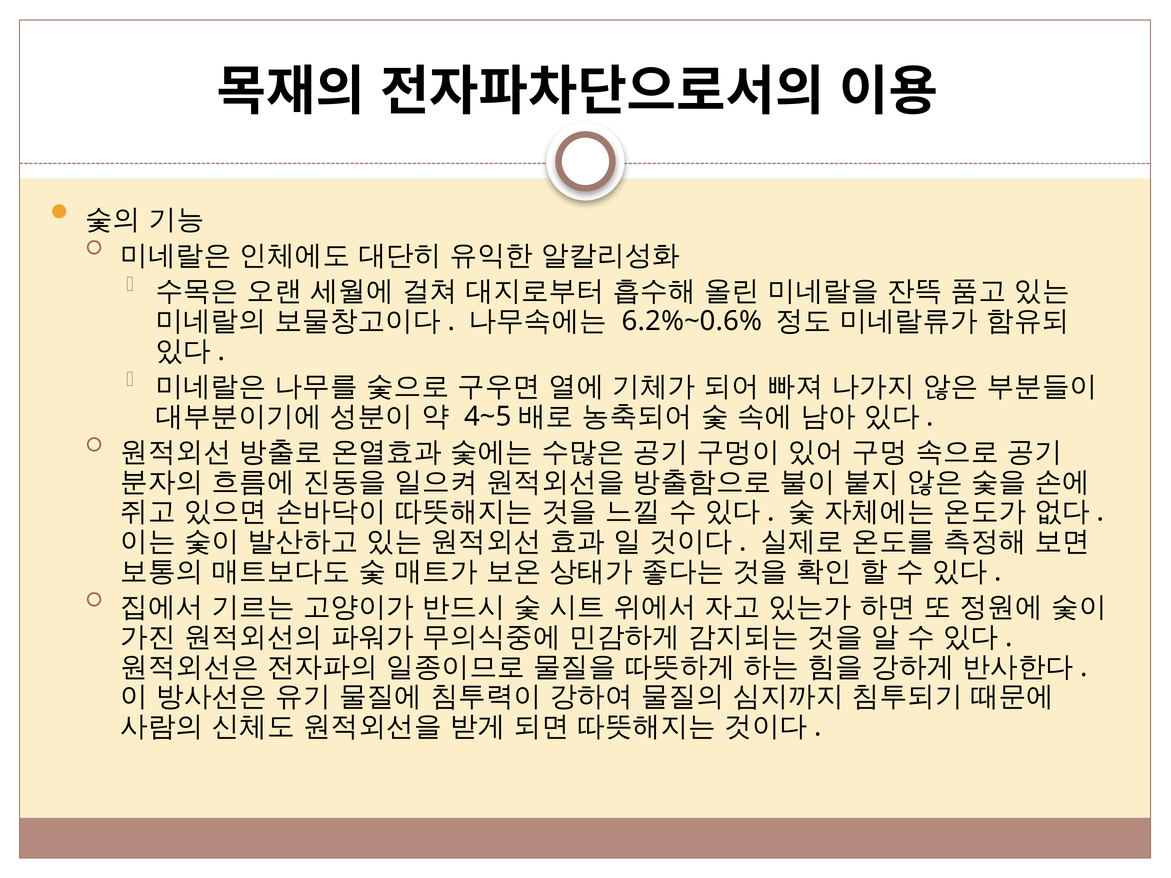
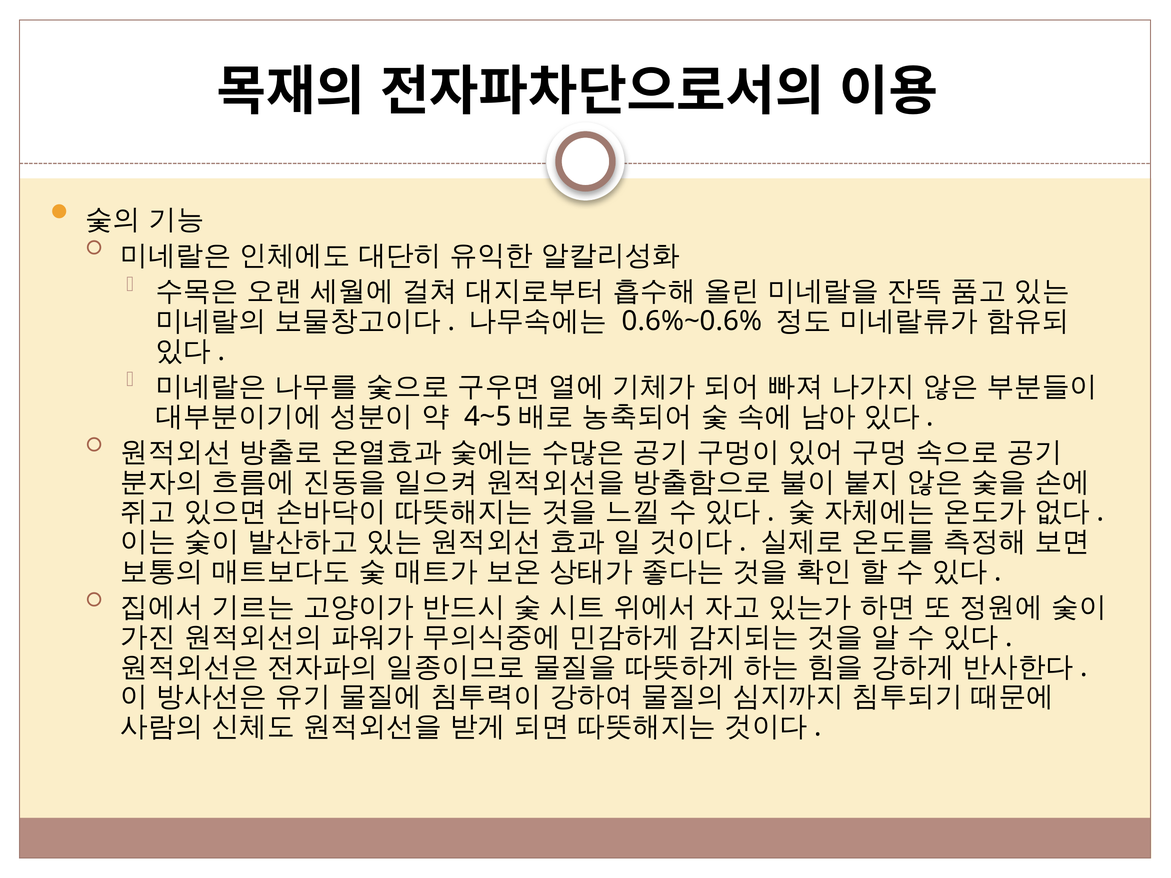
6.2%~0.6%: 6.2%~0.6% -> 0.6%~0.6% (692, 321)
